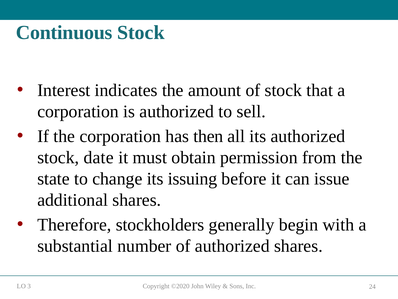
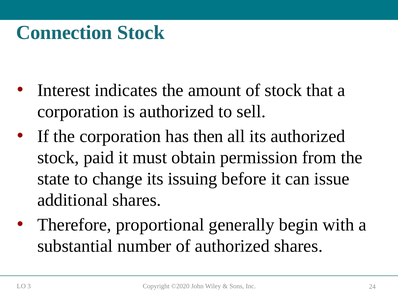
Continuous: Continuous -> Connection (64, 33)
date: date -> paid (99, 157)
stockholders: stockholders -> proportional (160, 224)
